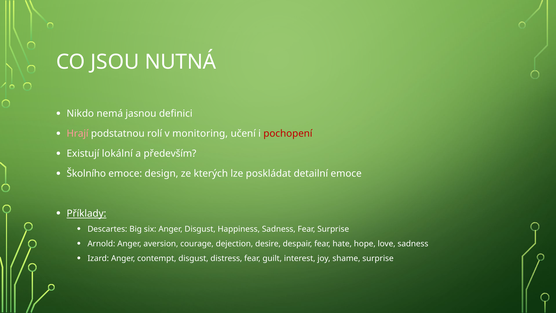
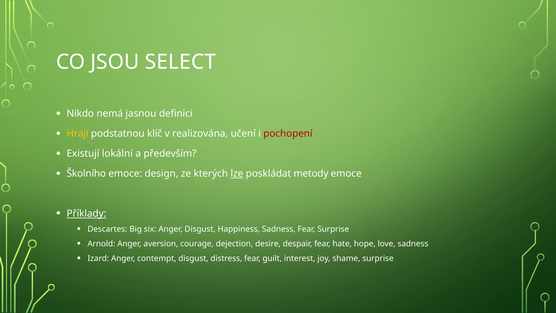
NUTNÁ: NUTNÁ -> SELECT (180, 62)
Hrají colour: pink -> yellow (78, 134)
rolí: rolí -> klíč (155, 134)
monitoring: monitoring -> realizována (200, 134)
lze underline: none -> present (237, 174)
detailní: detailní -> metody (311, 174)
